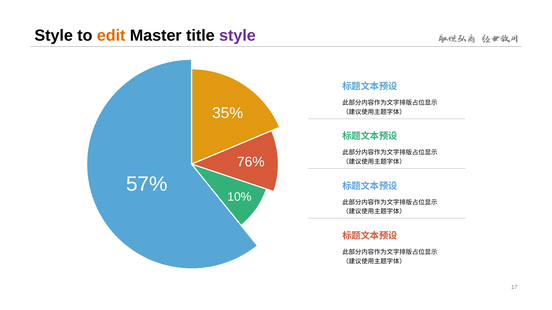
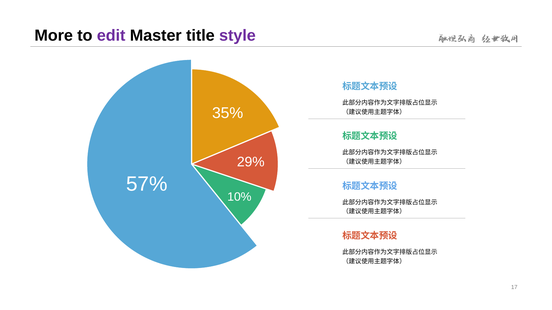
Style: Style -> More (54, 36)
edit colour: orange -> purple (111, 36)
76%: 76% -> 29% (251, 162)
